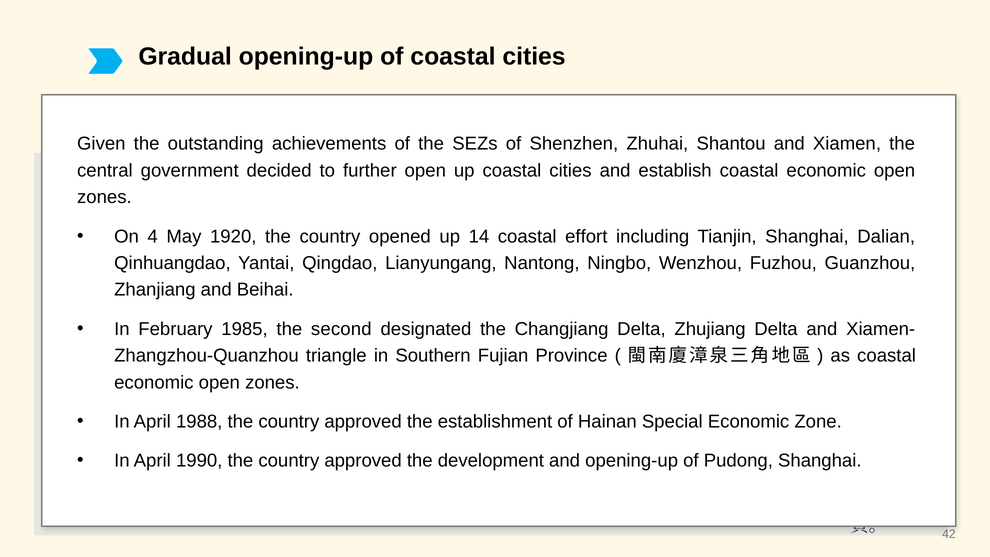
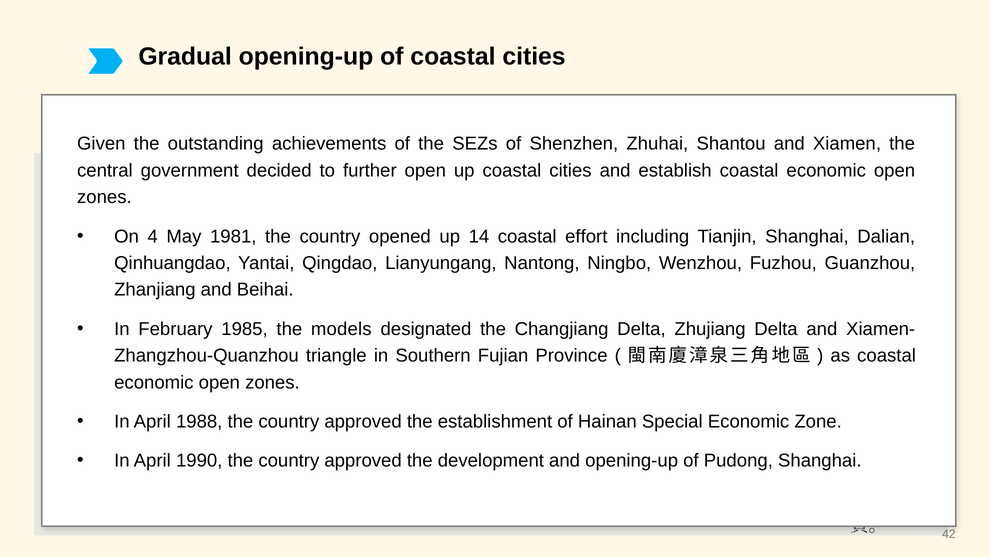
1920: 1920 -> 1981 (233, 236)
second: second -> models (341, 329)
